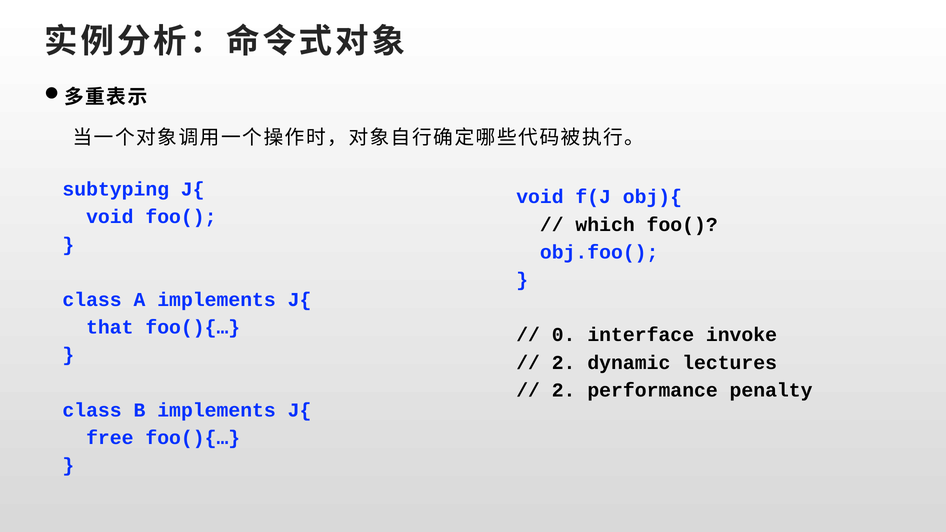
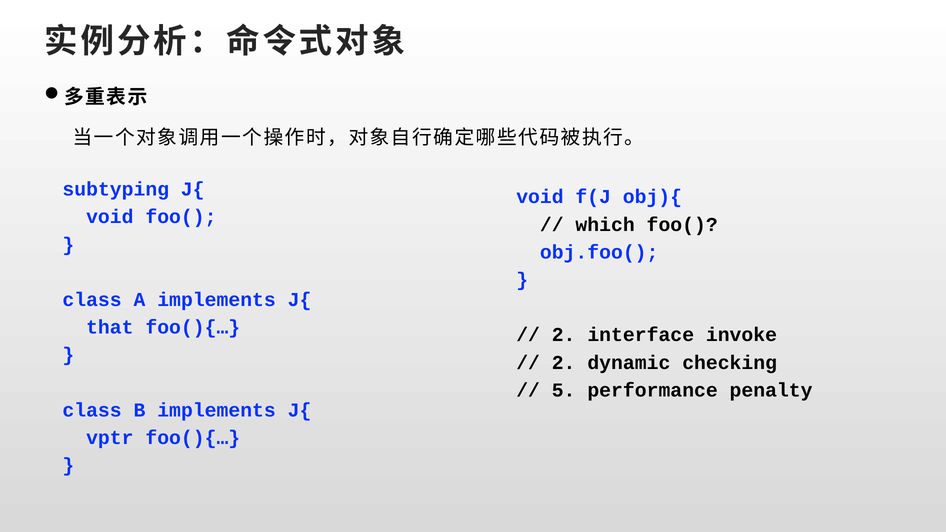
0: 0 -> 2 (564, 335)
lectures: lectures -> checking (730, 363)
2: 2 -> 5 (564, 390)
free: free -> vptr (110, 438)
